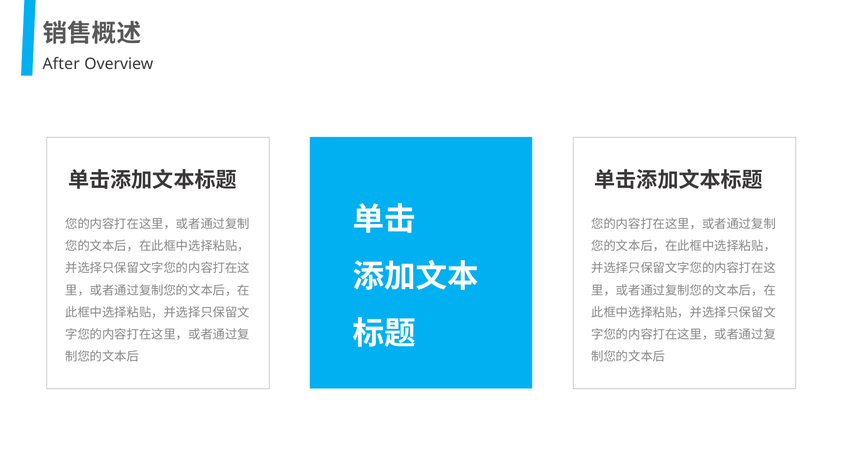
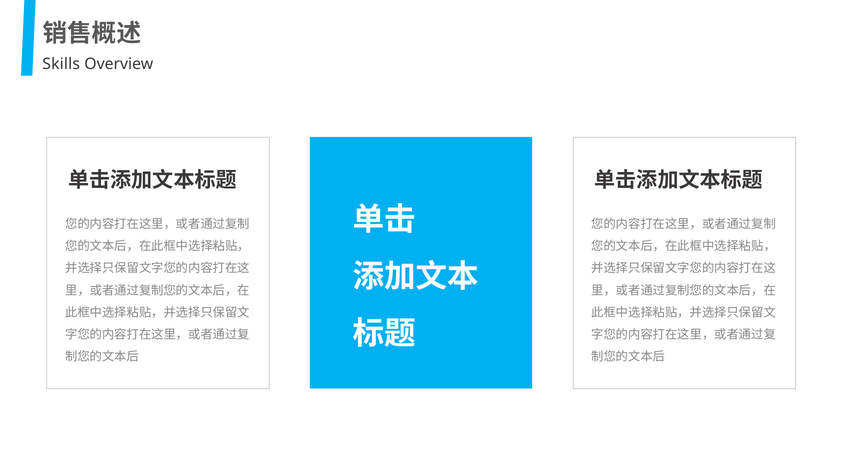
After: After -> Skills (61, 64)
